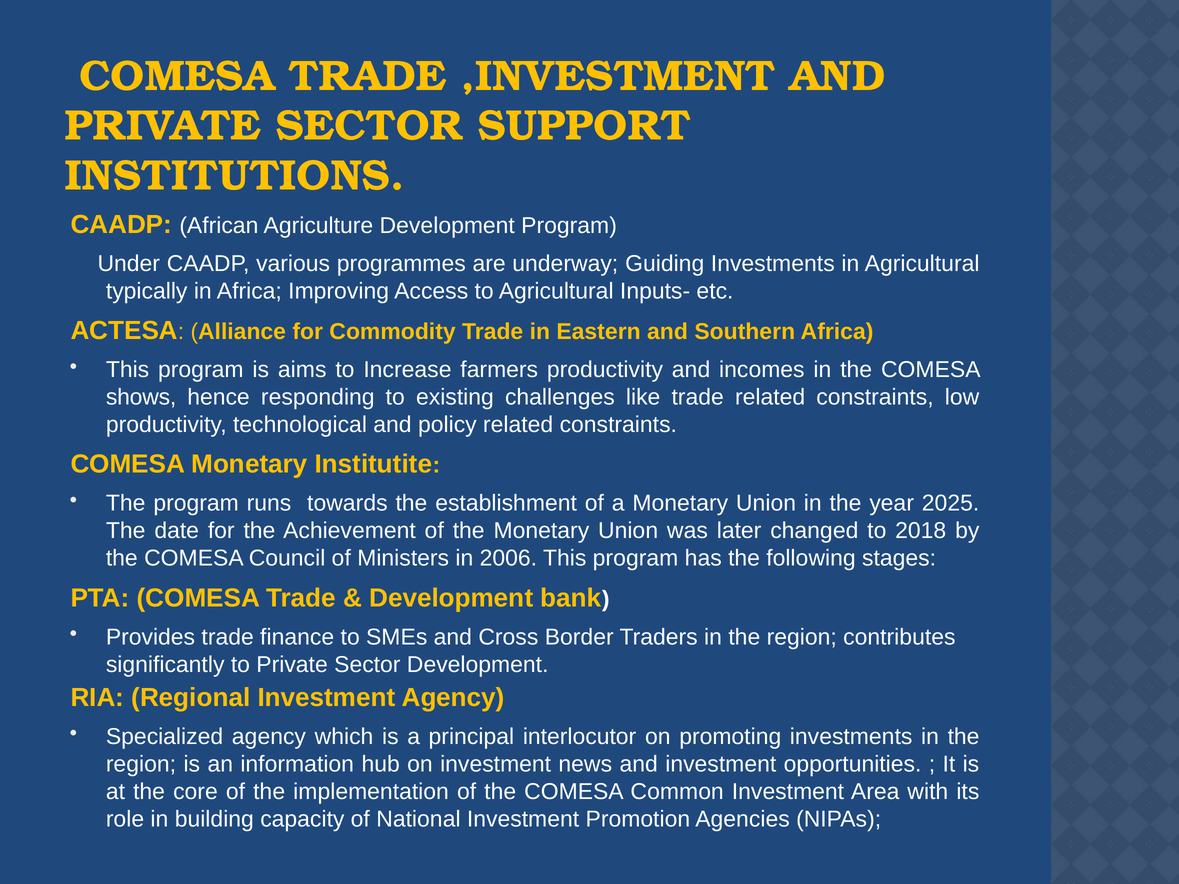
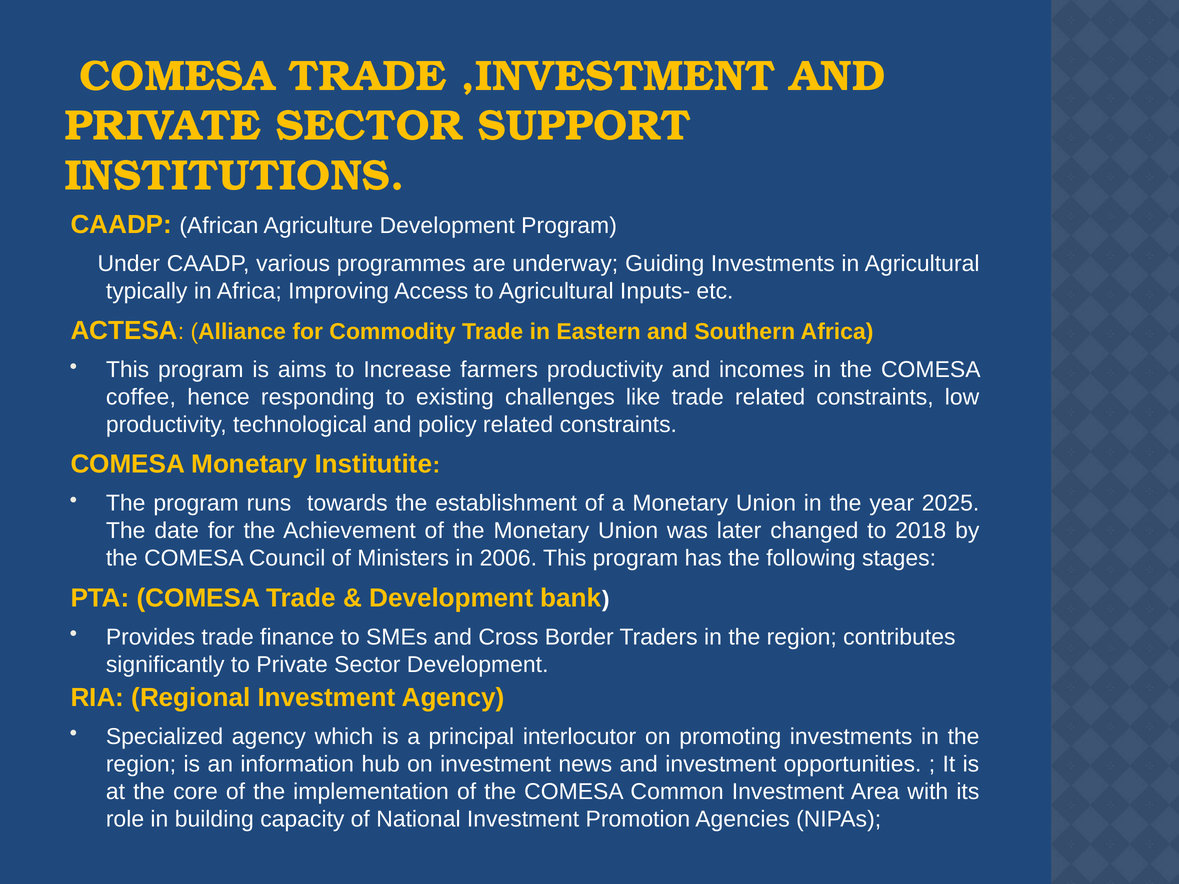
shows: shows -> coffee (141, 397)
